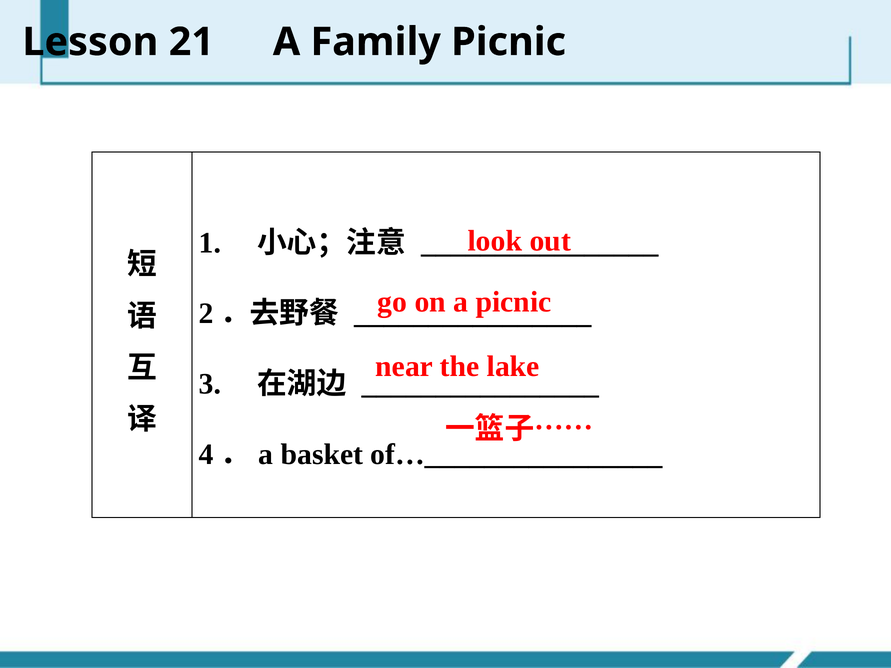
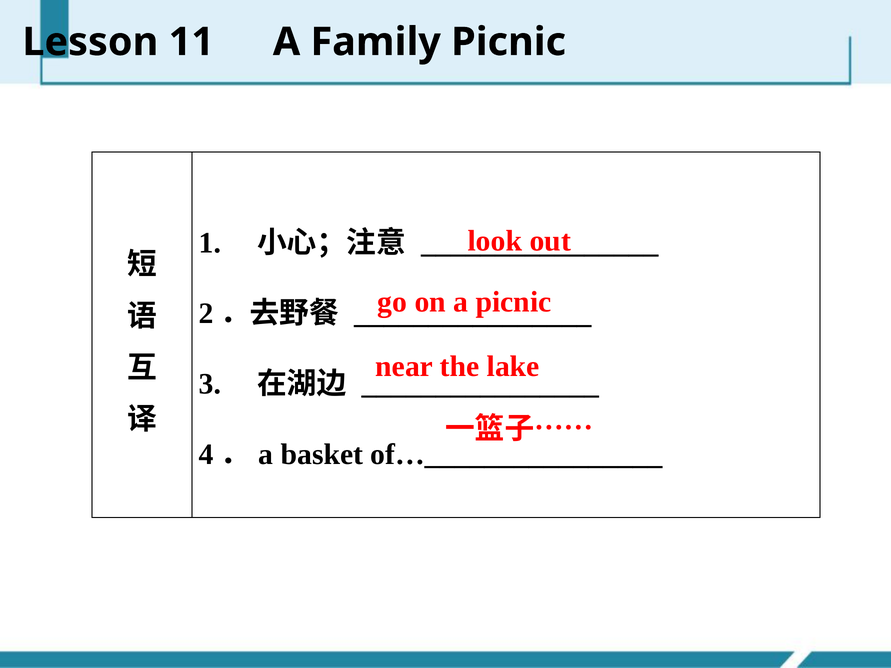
21: 21 -> 11 (191, 42)
